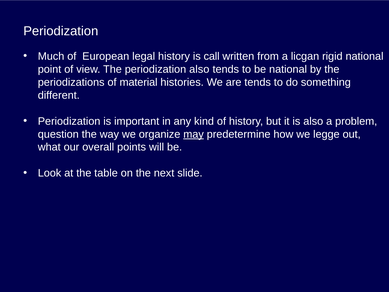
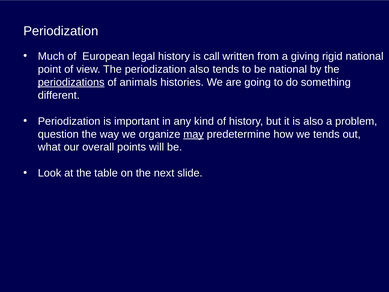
licgan: licgan -> giving (305, 56)
periodizations underline: none -> present (71, 82)
material: material -> animals (138, 82)
are tends: tends -> going (258, 82)
we legge: legge -> tends (326, 134)
